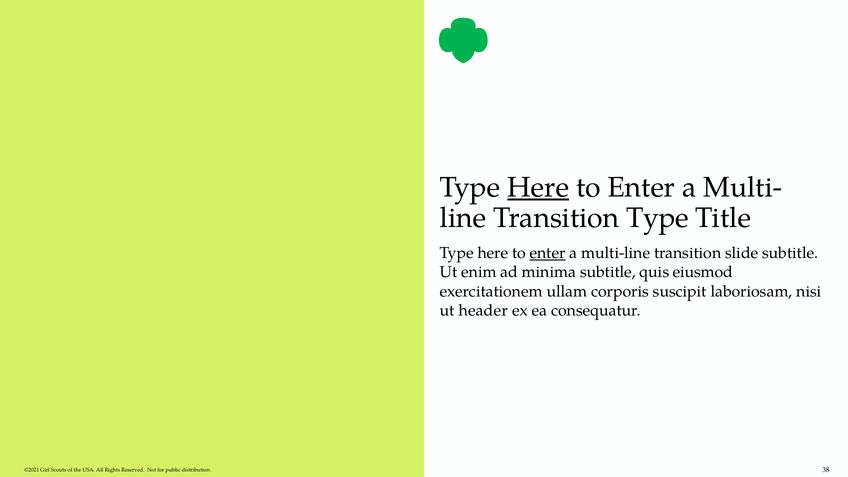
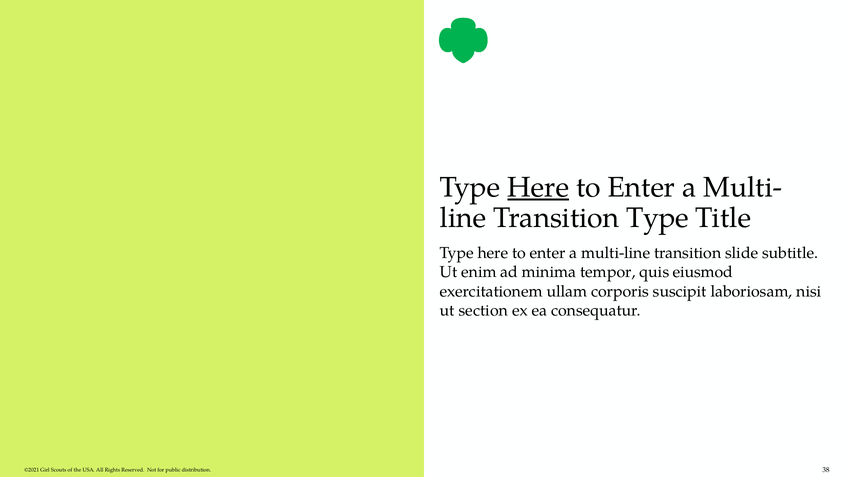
enter underline: present -> none (548, 253)
minima subtitle: subtitle -> tempor (608, 272)
header: header -> section (483, 310)
